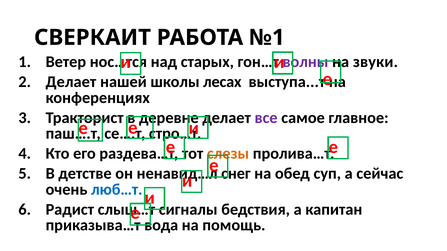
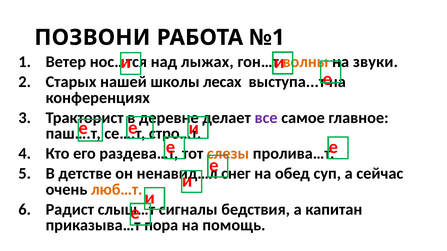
СВЕРКАИТ: СВЕРКАИТ -> ПОЗВОНИ (92, 38)
старых: старых -> лыжах (207, 62)
волны colour: purple -> orange (305, 62)
Делает: Делает -> Старых (71, 82)
люб…т colour: blue -> orange (117, 190)
вода: вода -> пора (161, 226)
